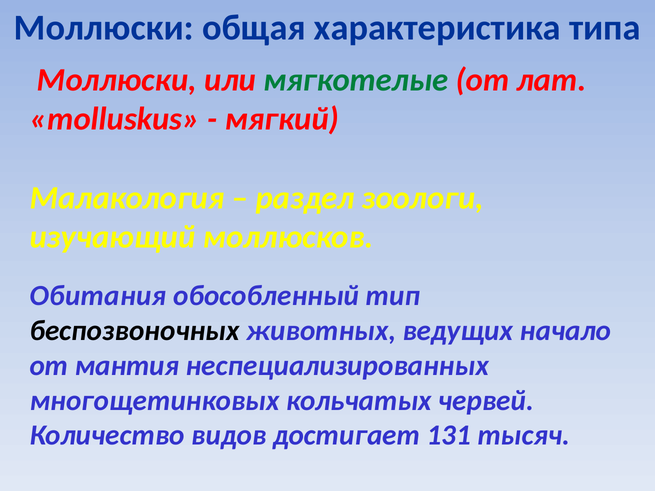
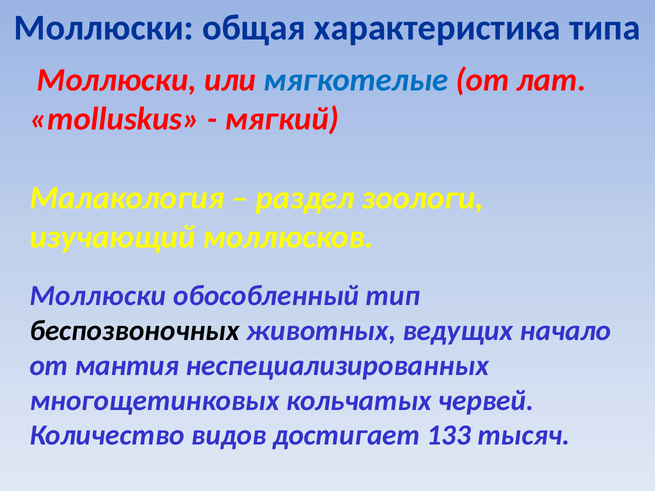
мягкотелые colour: green -> blue (356, 80)
Обитания: Обитания -> Моллюски (98, 296)
131: 131 -> 133 (449, 436)
